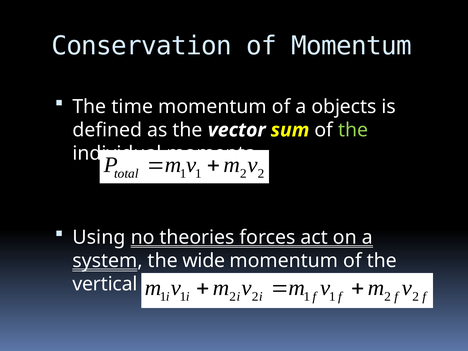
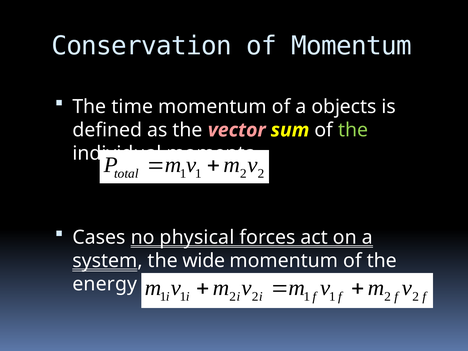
vector colour: white -> pink (237, 130)
Using: Using -> Cases (99, 237)
theories: theories -> physical (197, 237)
vertical: vertical -> energy (105, 284)
